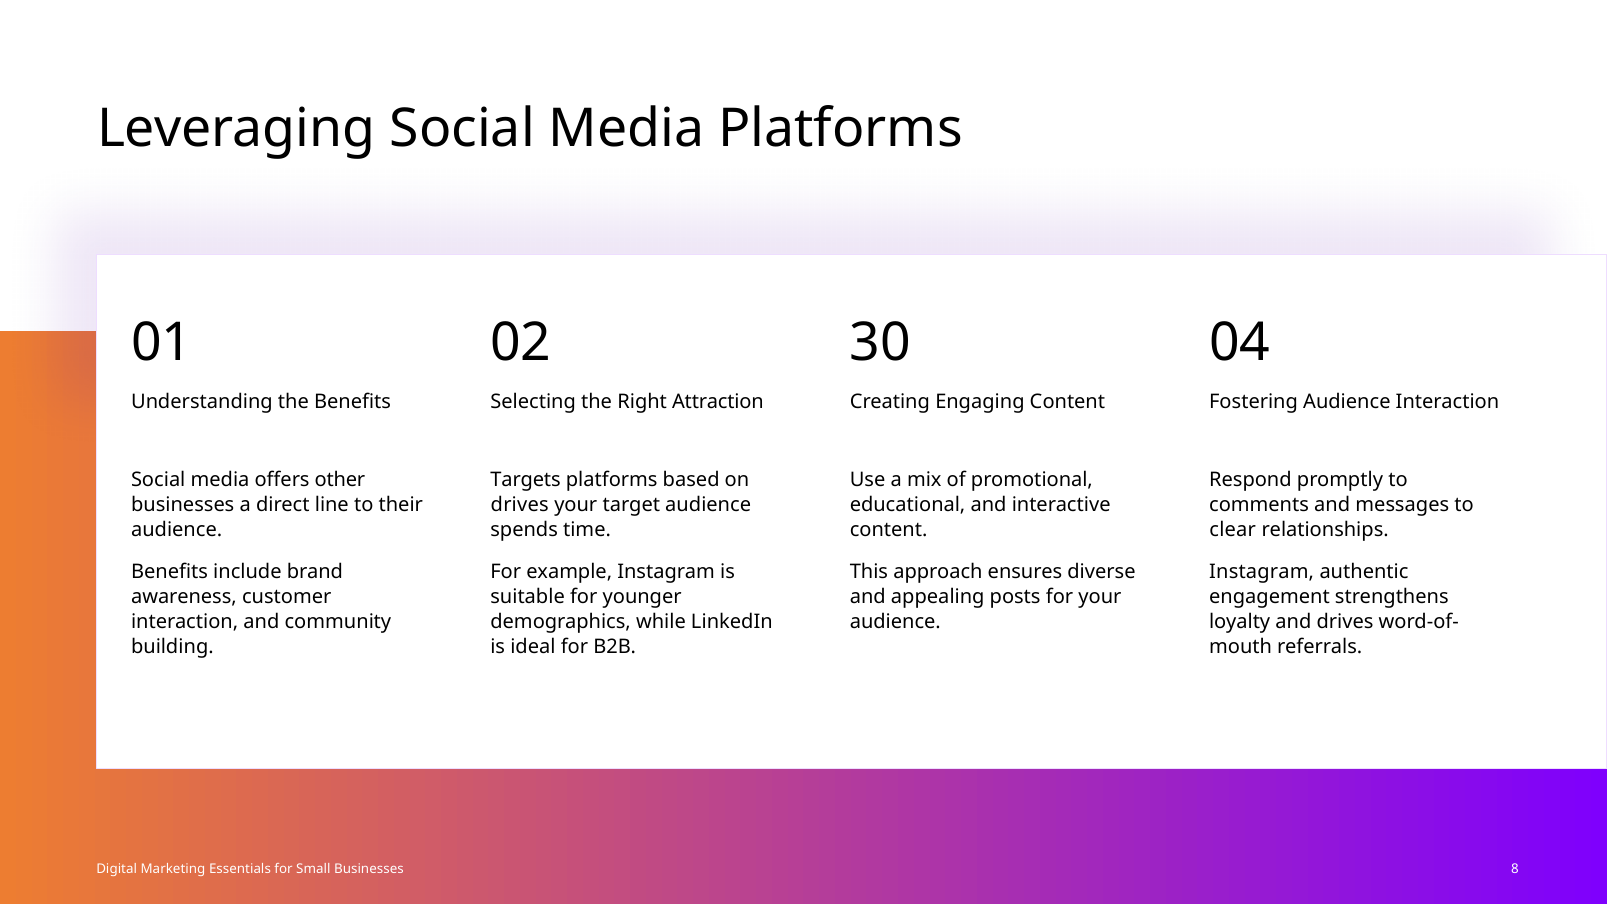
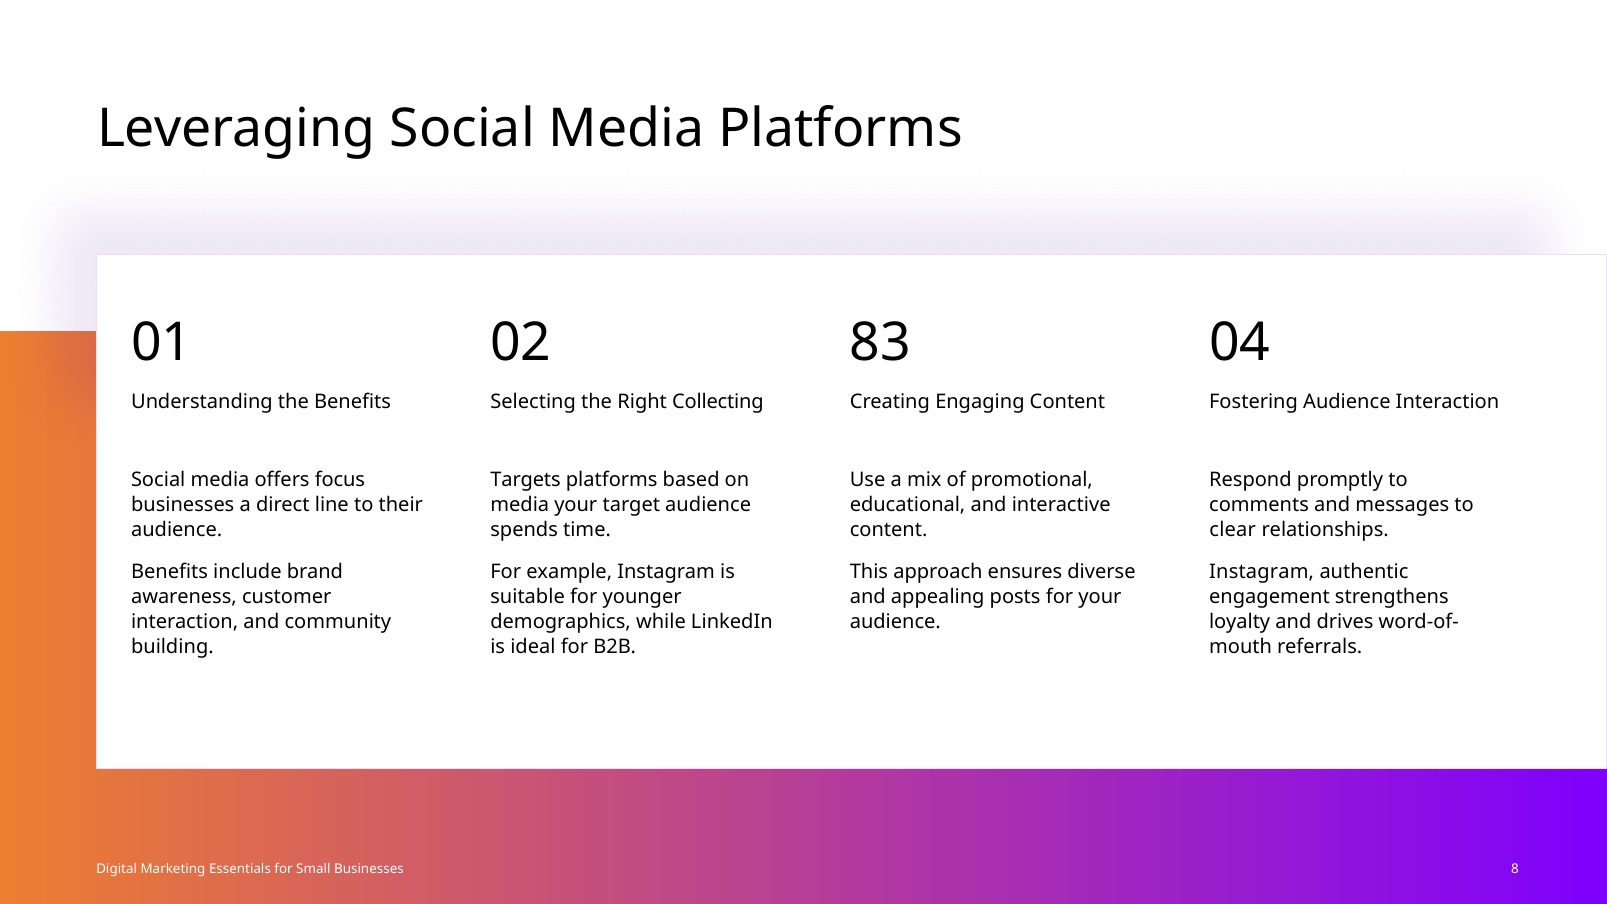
30: 30 -> 83 (880, 343)
Attraction: Attraction -> Collecting (718, 402)
other: other -> focus (340, 480)
drives: drives -> media (520, 505)
